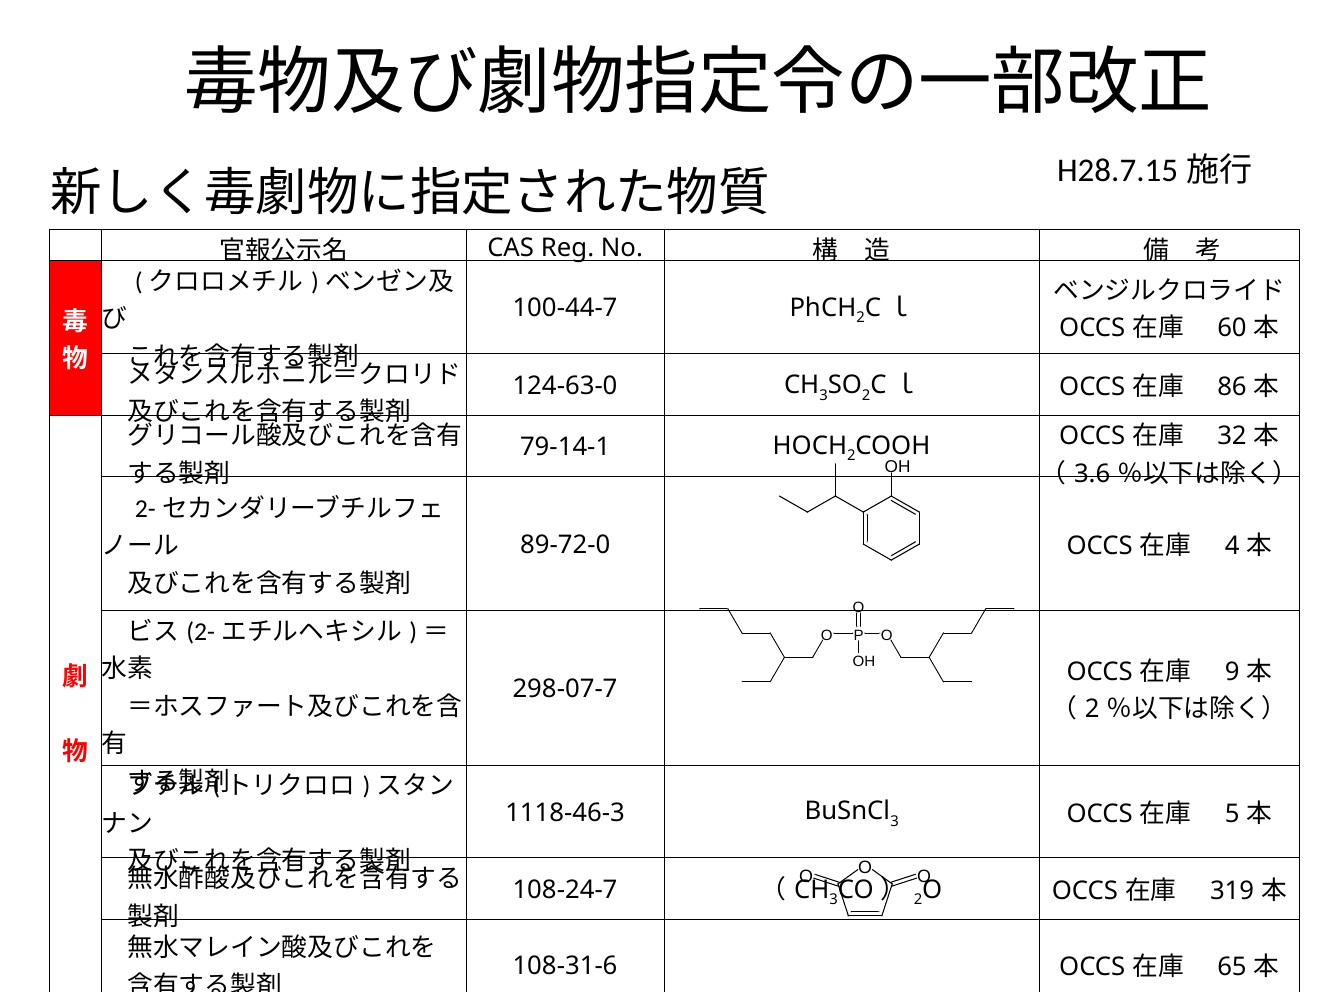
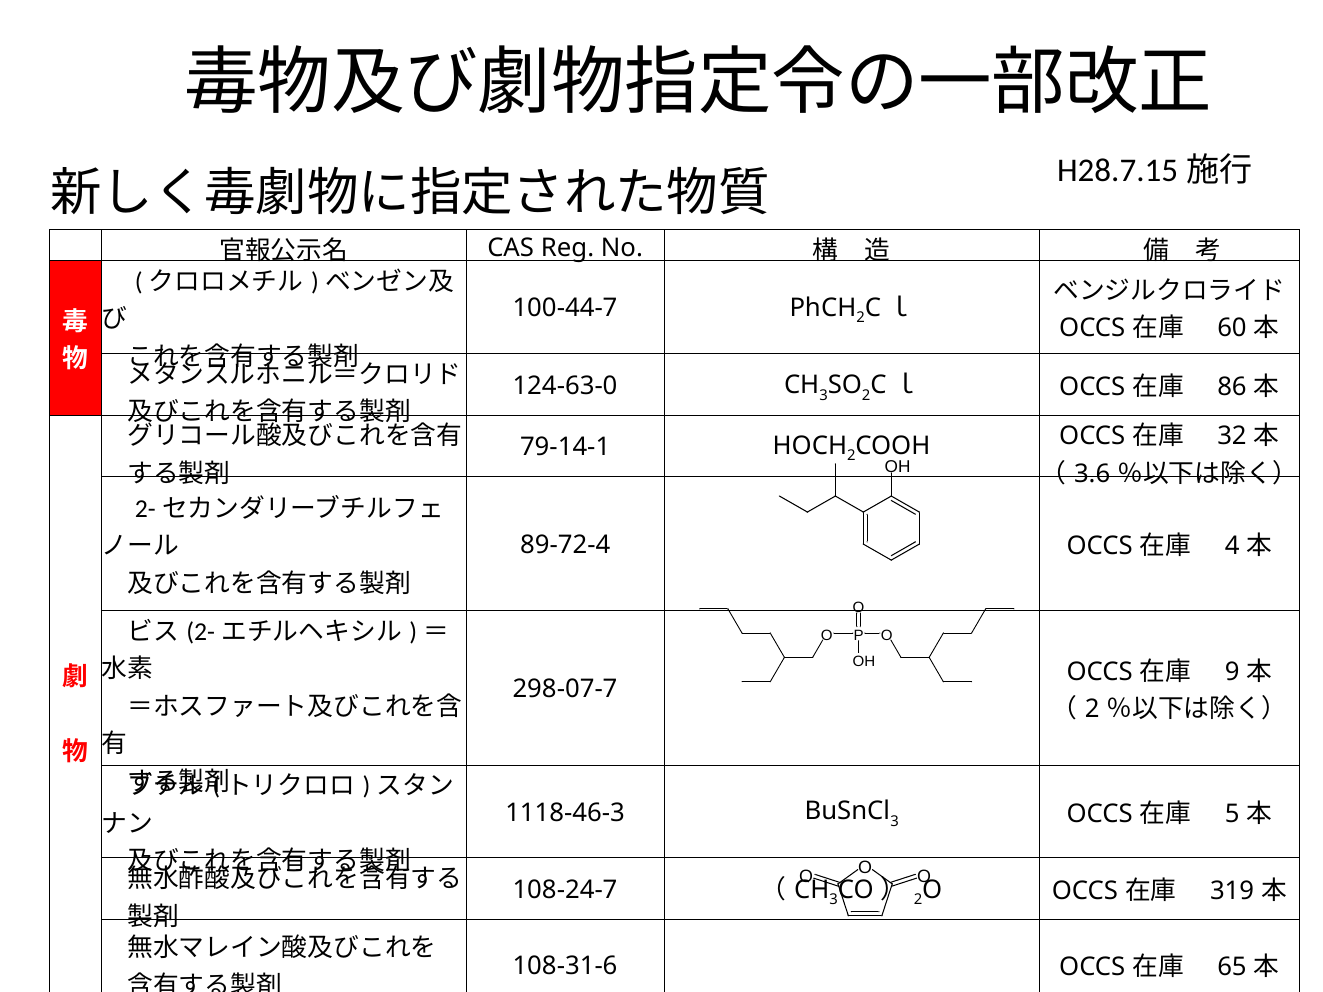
89-72-0: 89-72-0 -> 89-72-4 (565, 545)
